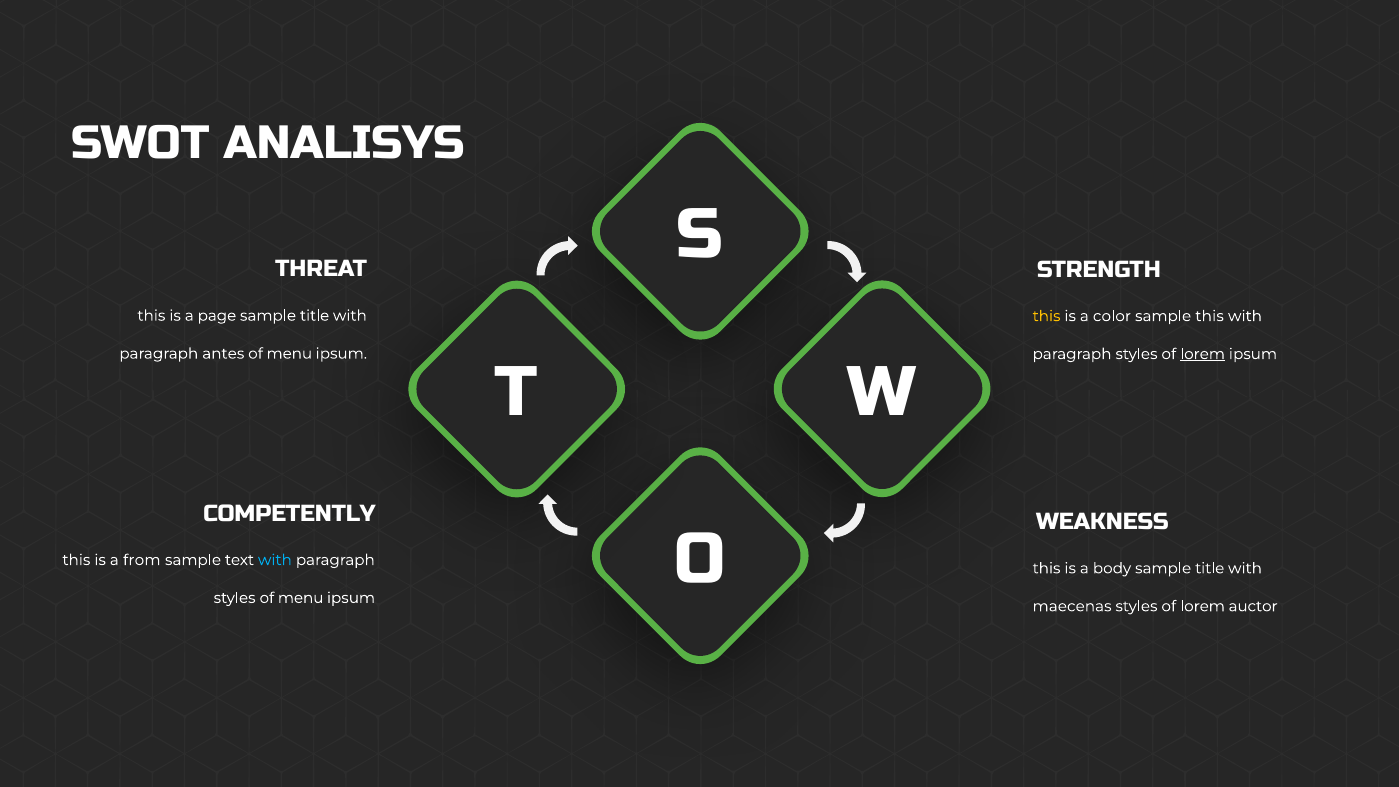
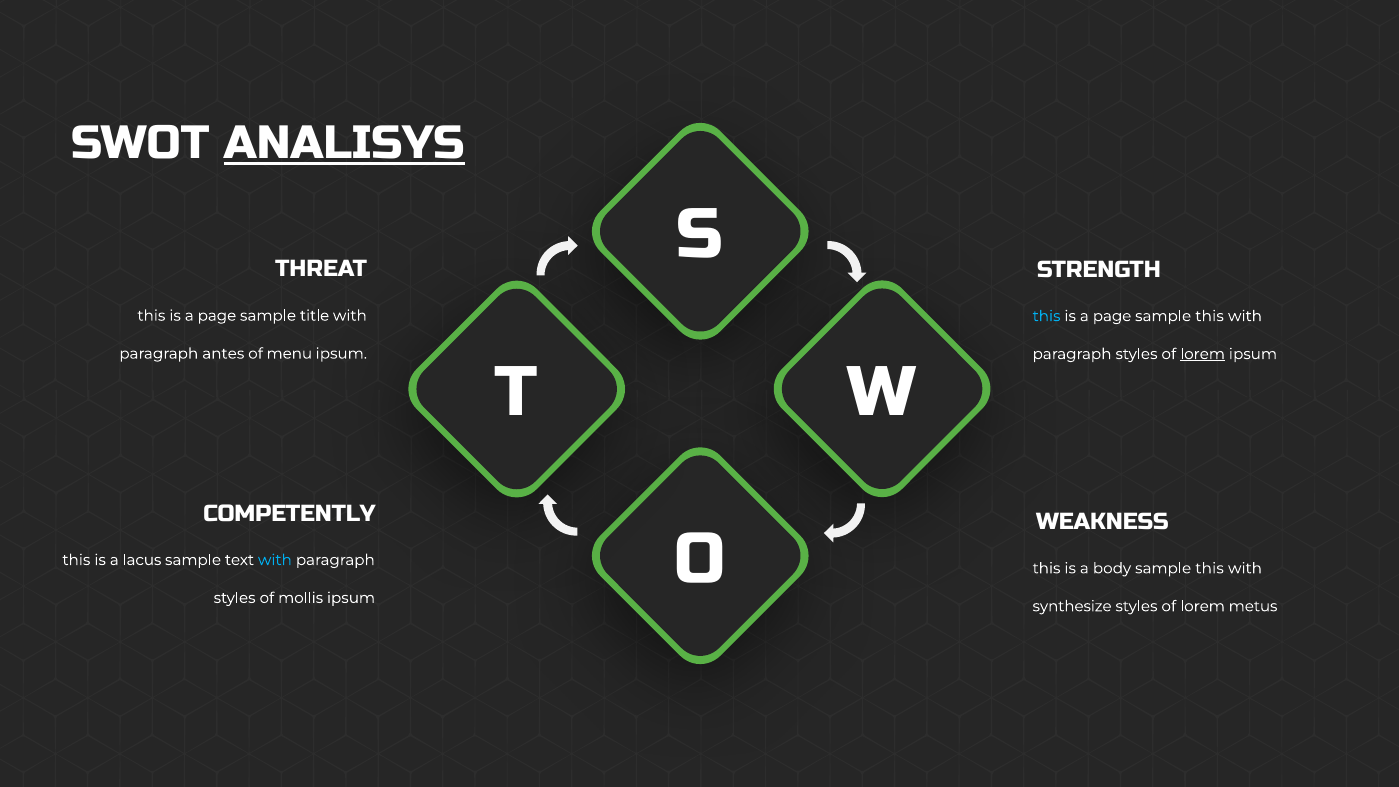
ANALISYS underline: none -> present (344, 143)
this colour: yellow -> light blue (1047, 316)
color: color -> page (1112, 316)
from: from -> lacus (142, 560)
body sample title: title -> this (1210, 568)
styles of menu: menu -> mollis (301, 598)
maecenas: maecenas -> synthesize (1072, 606)
auctor: auctor -> metus (1253, 606)
